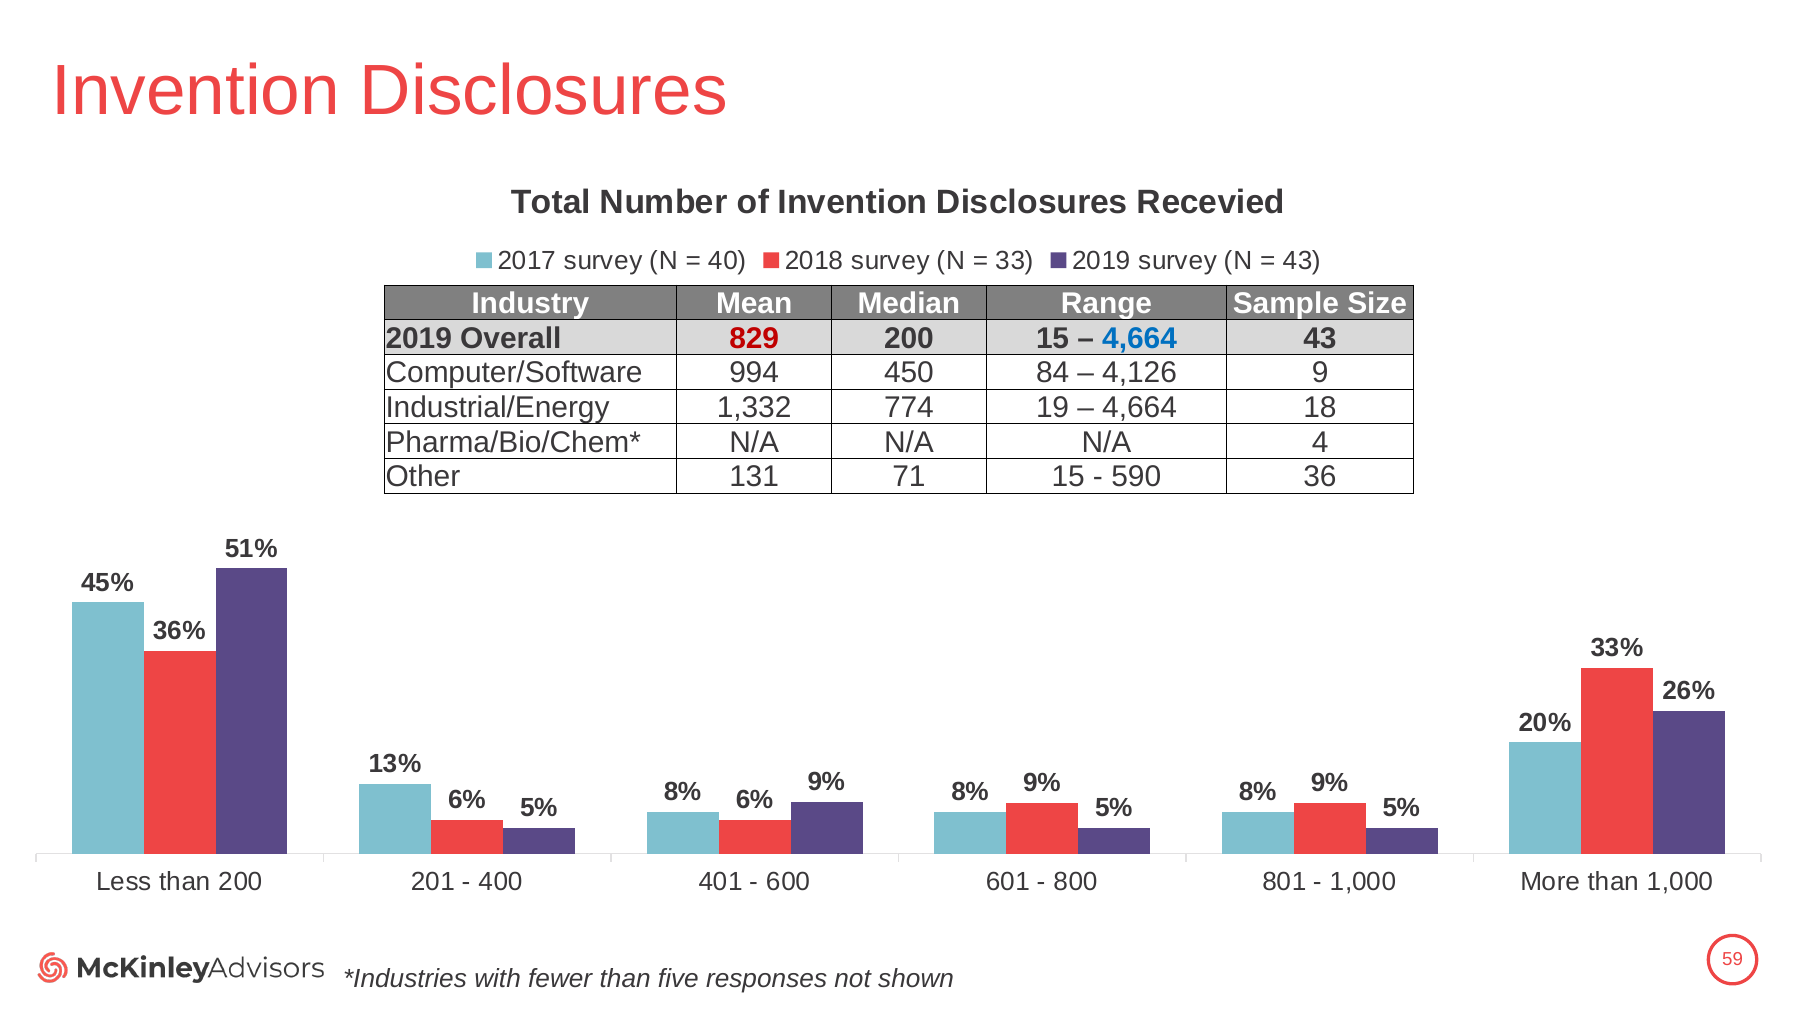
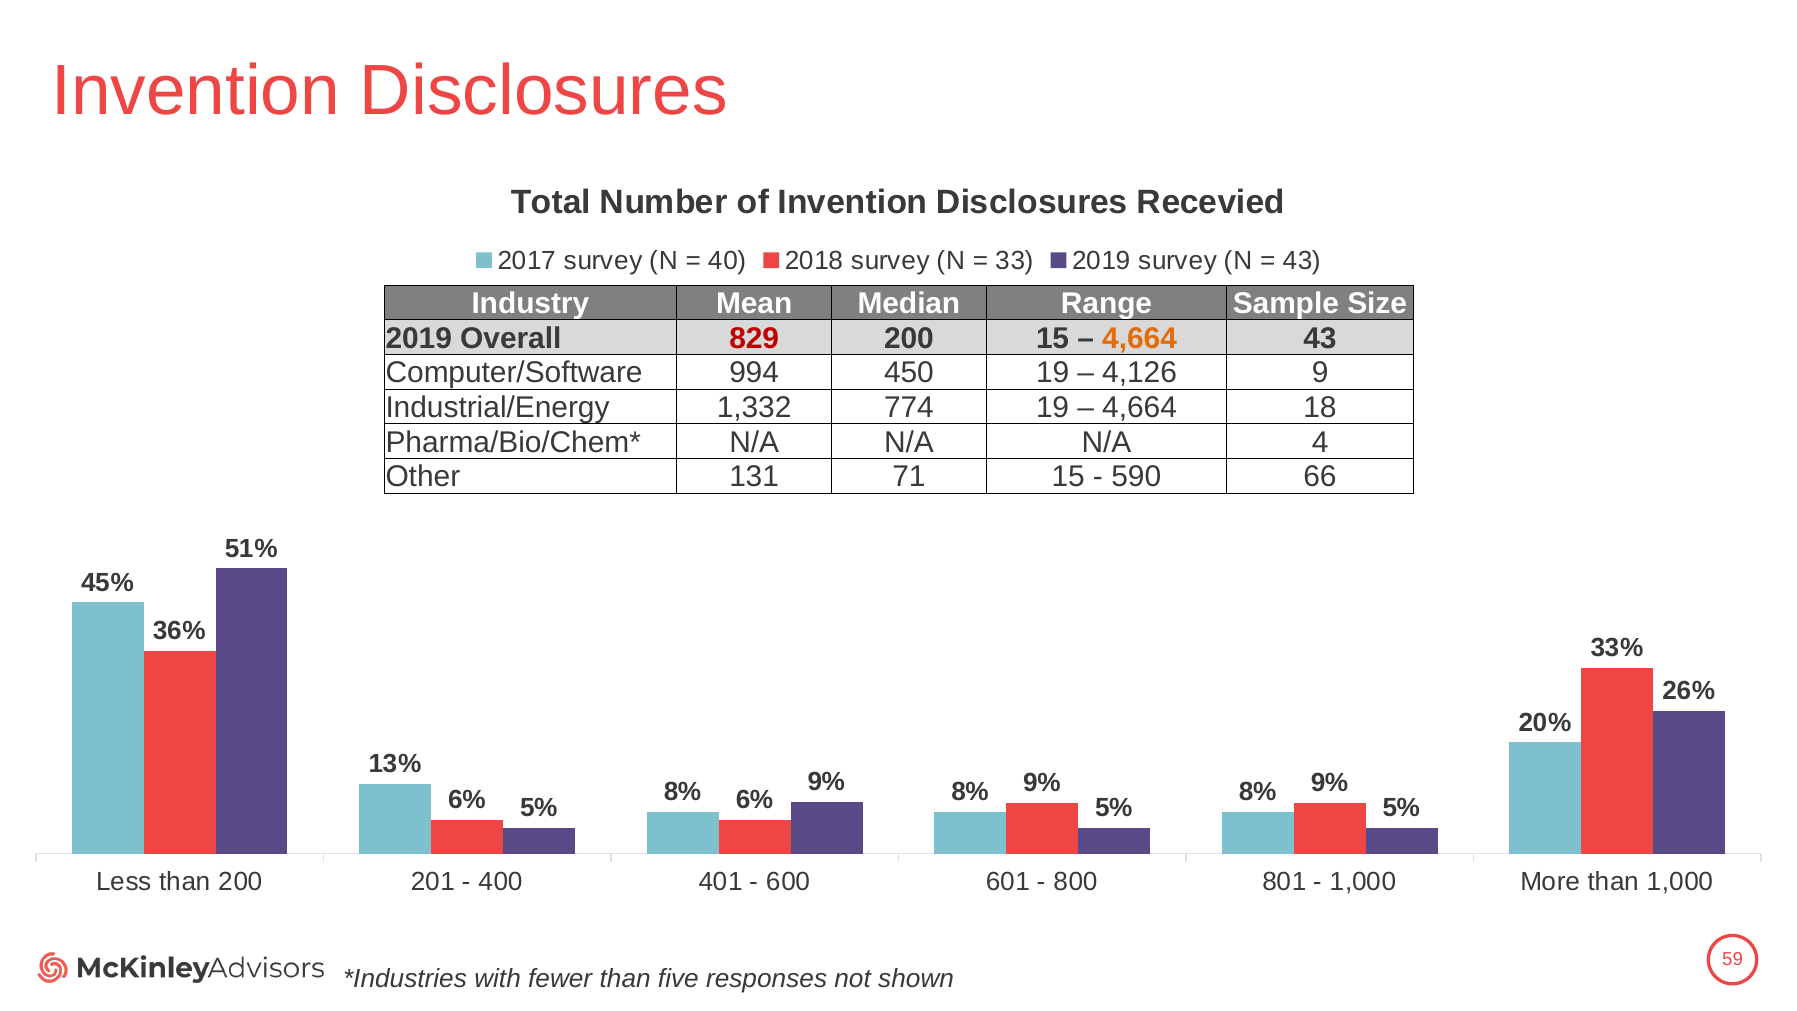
4,664 colour: blue -> orange (1140, 338)
450 84: 84 -> 19 (1053, 373)
36: 36 -> 66 (1320, 477)
